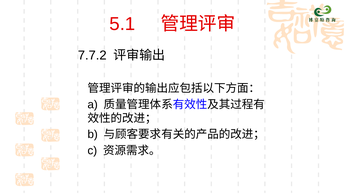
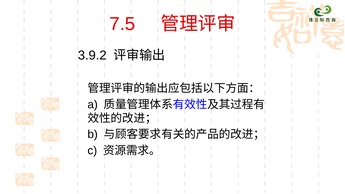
5.1: 5.1 -> 7.5 (122, 24)
7.7.2: 7.7.2 -> 3.9.2 (92, 55)
